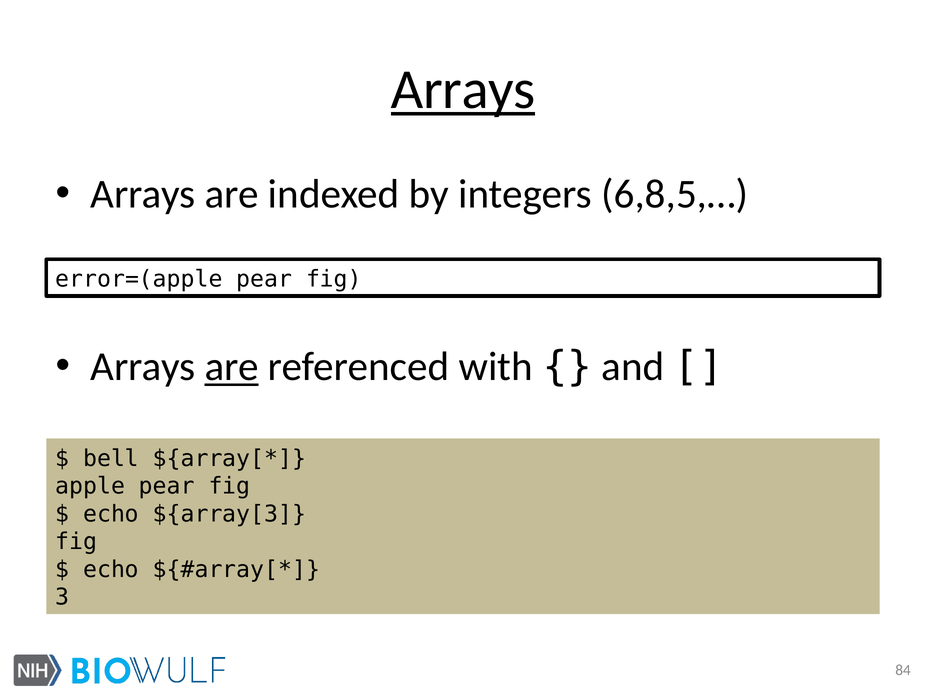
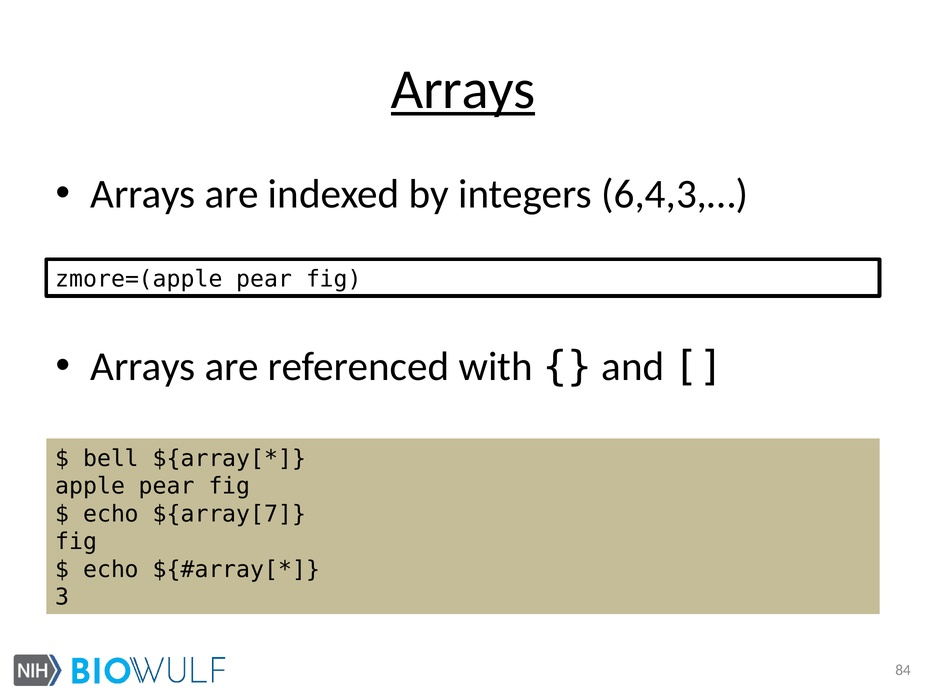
6,8,5,…: 6,8,5,… -> 6,4,3,… (675, 194)
error=(apple: error=(apple -> zmore=(apple (139, 279)
are underline: present -> none (232, 367)
${array[3: ${array[3 -> ${array[7 (229, 514)
